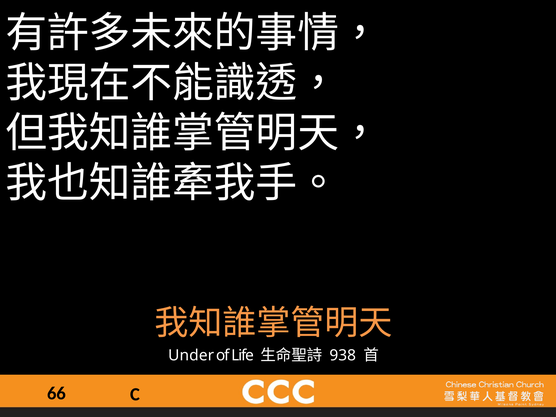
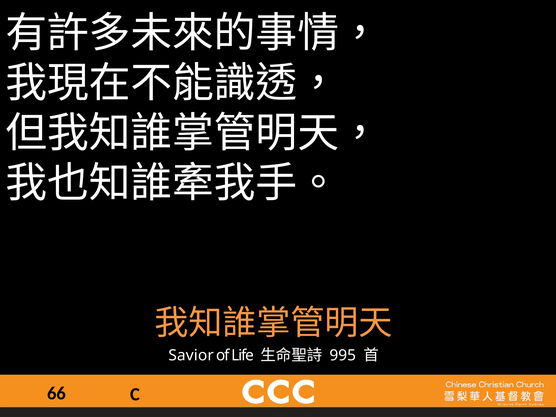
Under: Under -> Savior (191, 355)
938: 938 -> 995 (343, 355)
